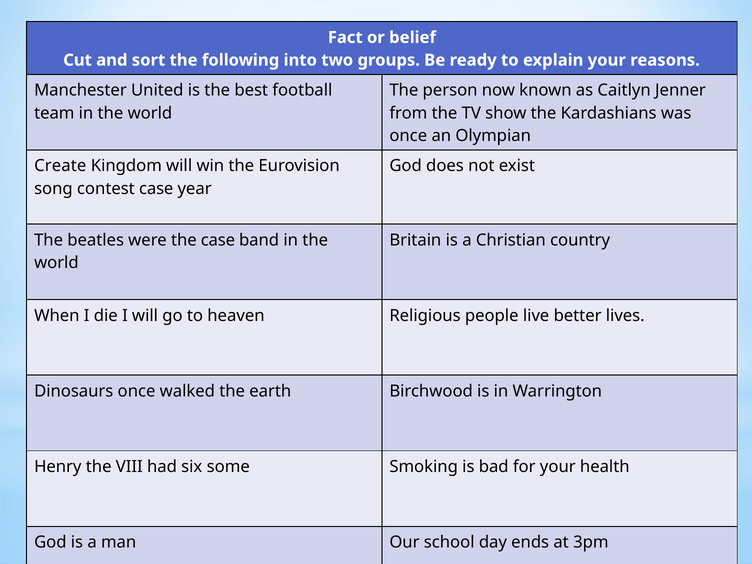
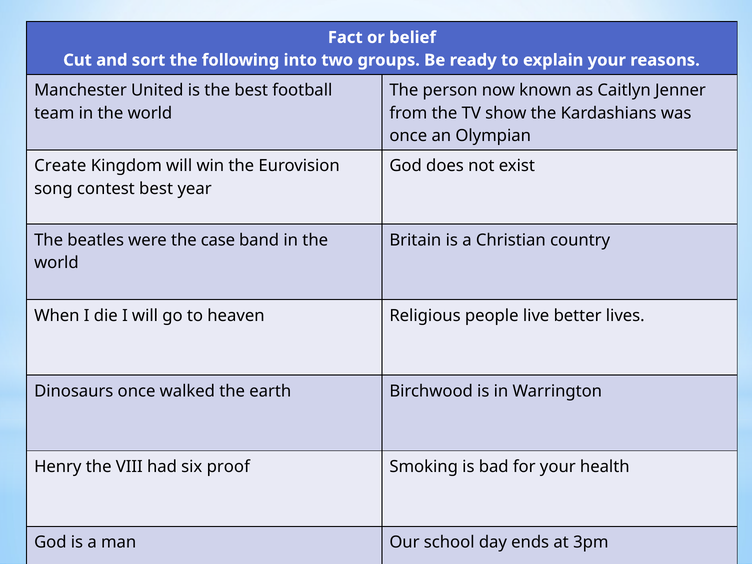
contest case: case -> best (156, 189)
some: some -> proof (228, 467)
